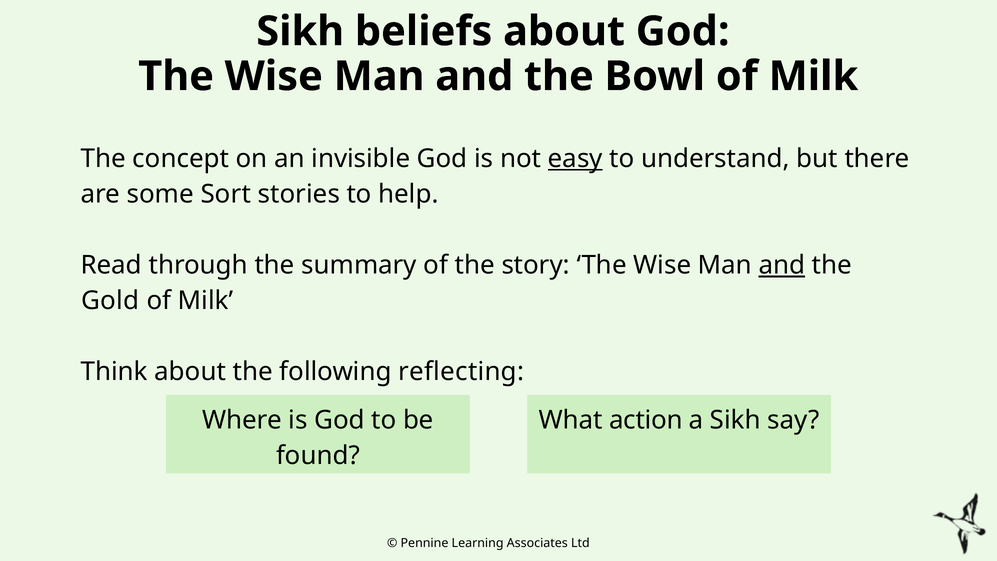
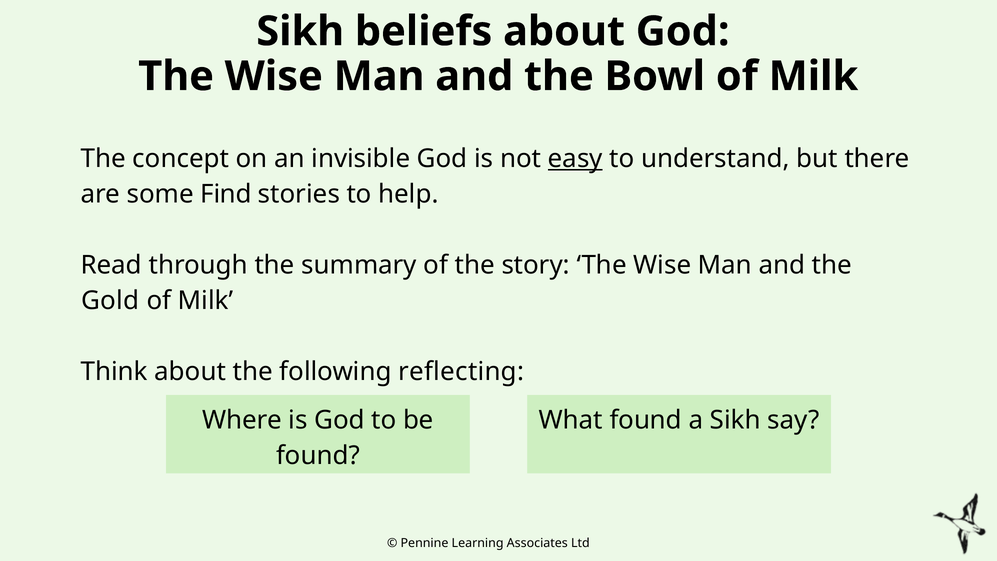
Sort: Sort -> Find (226, 194)
and underline: present -> none (782, 265)
What action: action -> found (646, 420)
